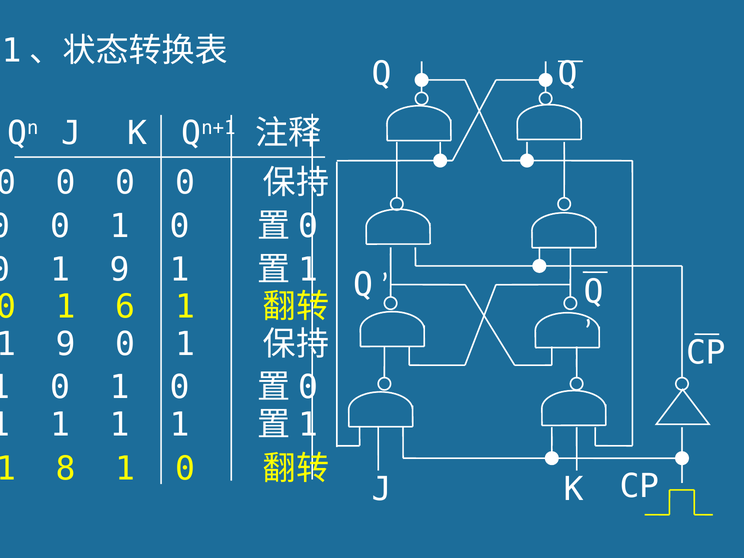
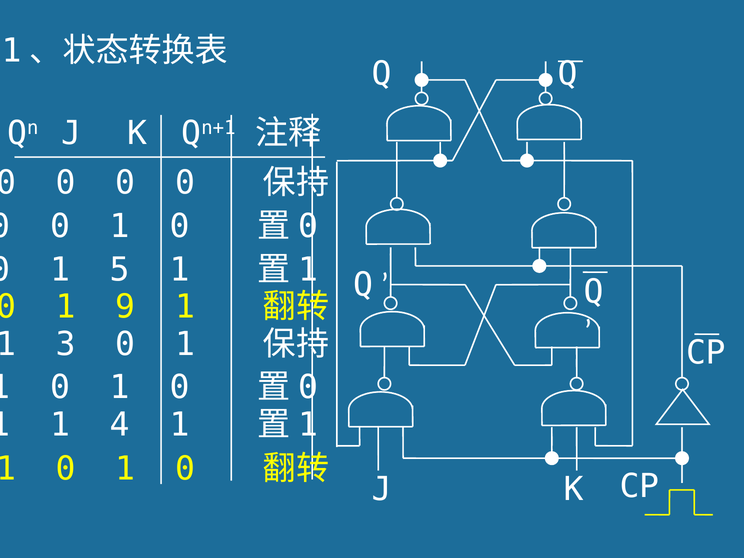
9: 9 -> 5 (120, 270)
6: 6 -> 9 (125, 307)
9: 9 -> 3 (66, 344)
1: 1 -> 4 (120, 425)
8: 8 -> 0 (66, 469)
